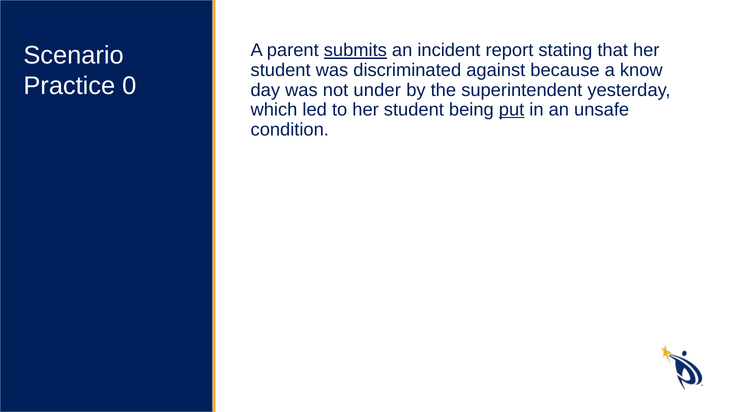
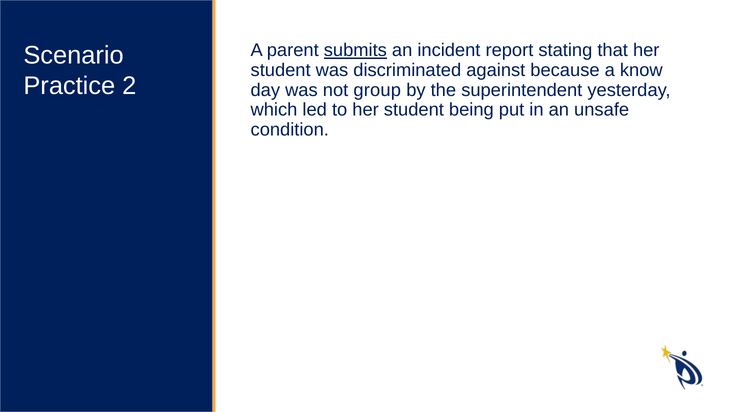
0: 0 -> 2 (129, 86)
under: under -> group (377, 90)
put underline: present -> none (512, 110)
